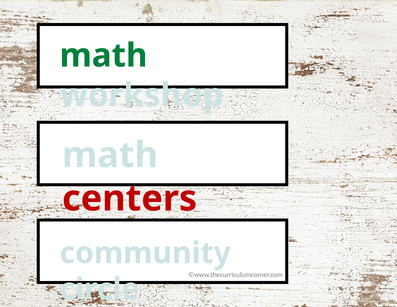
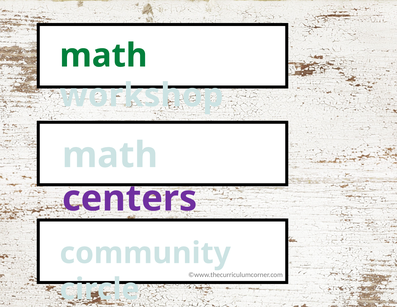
centers colour: red -> purple (130, 198)
